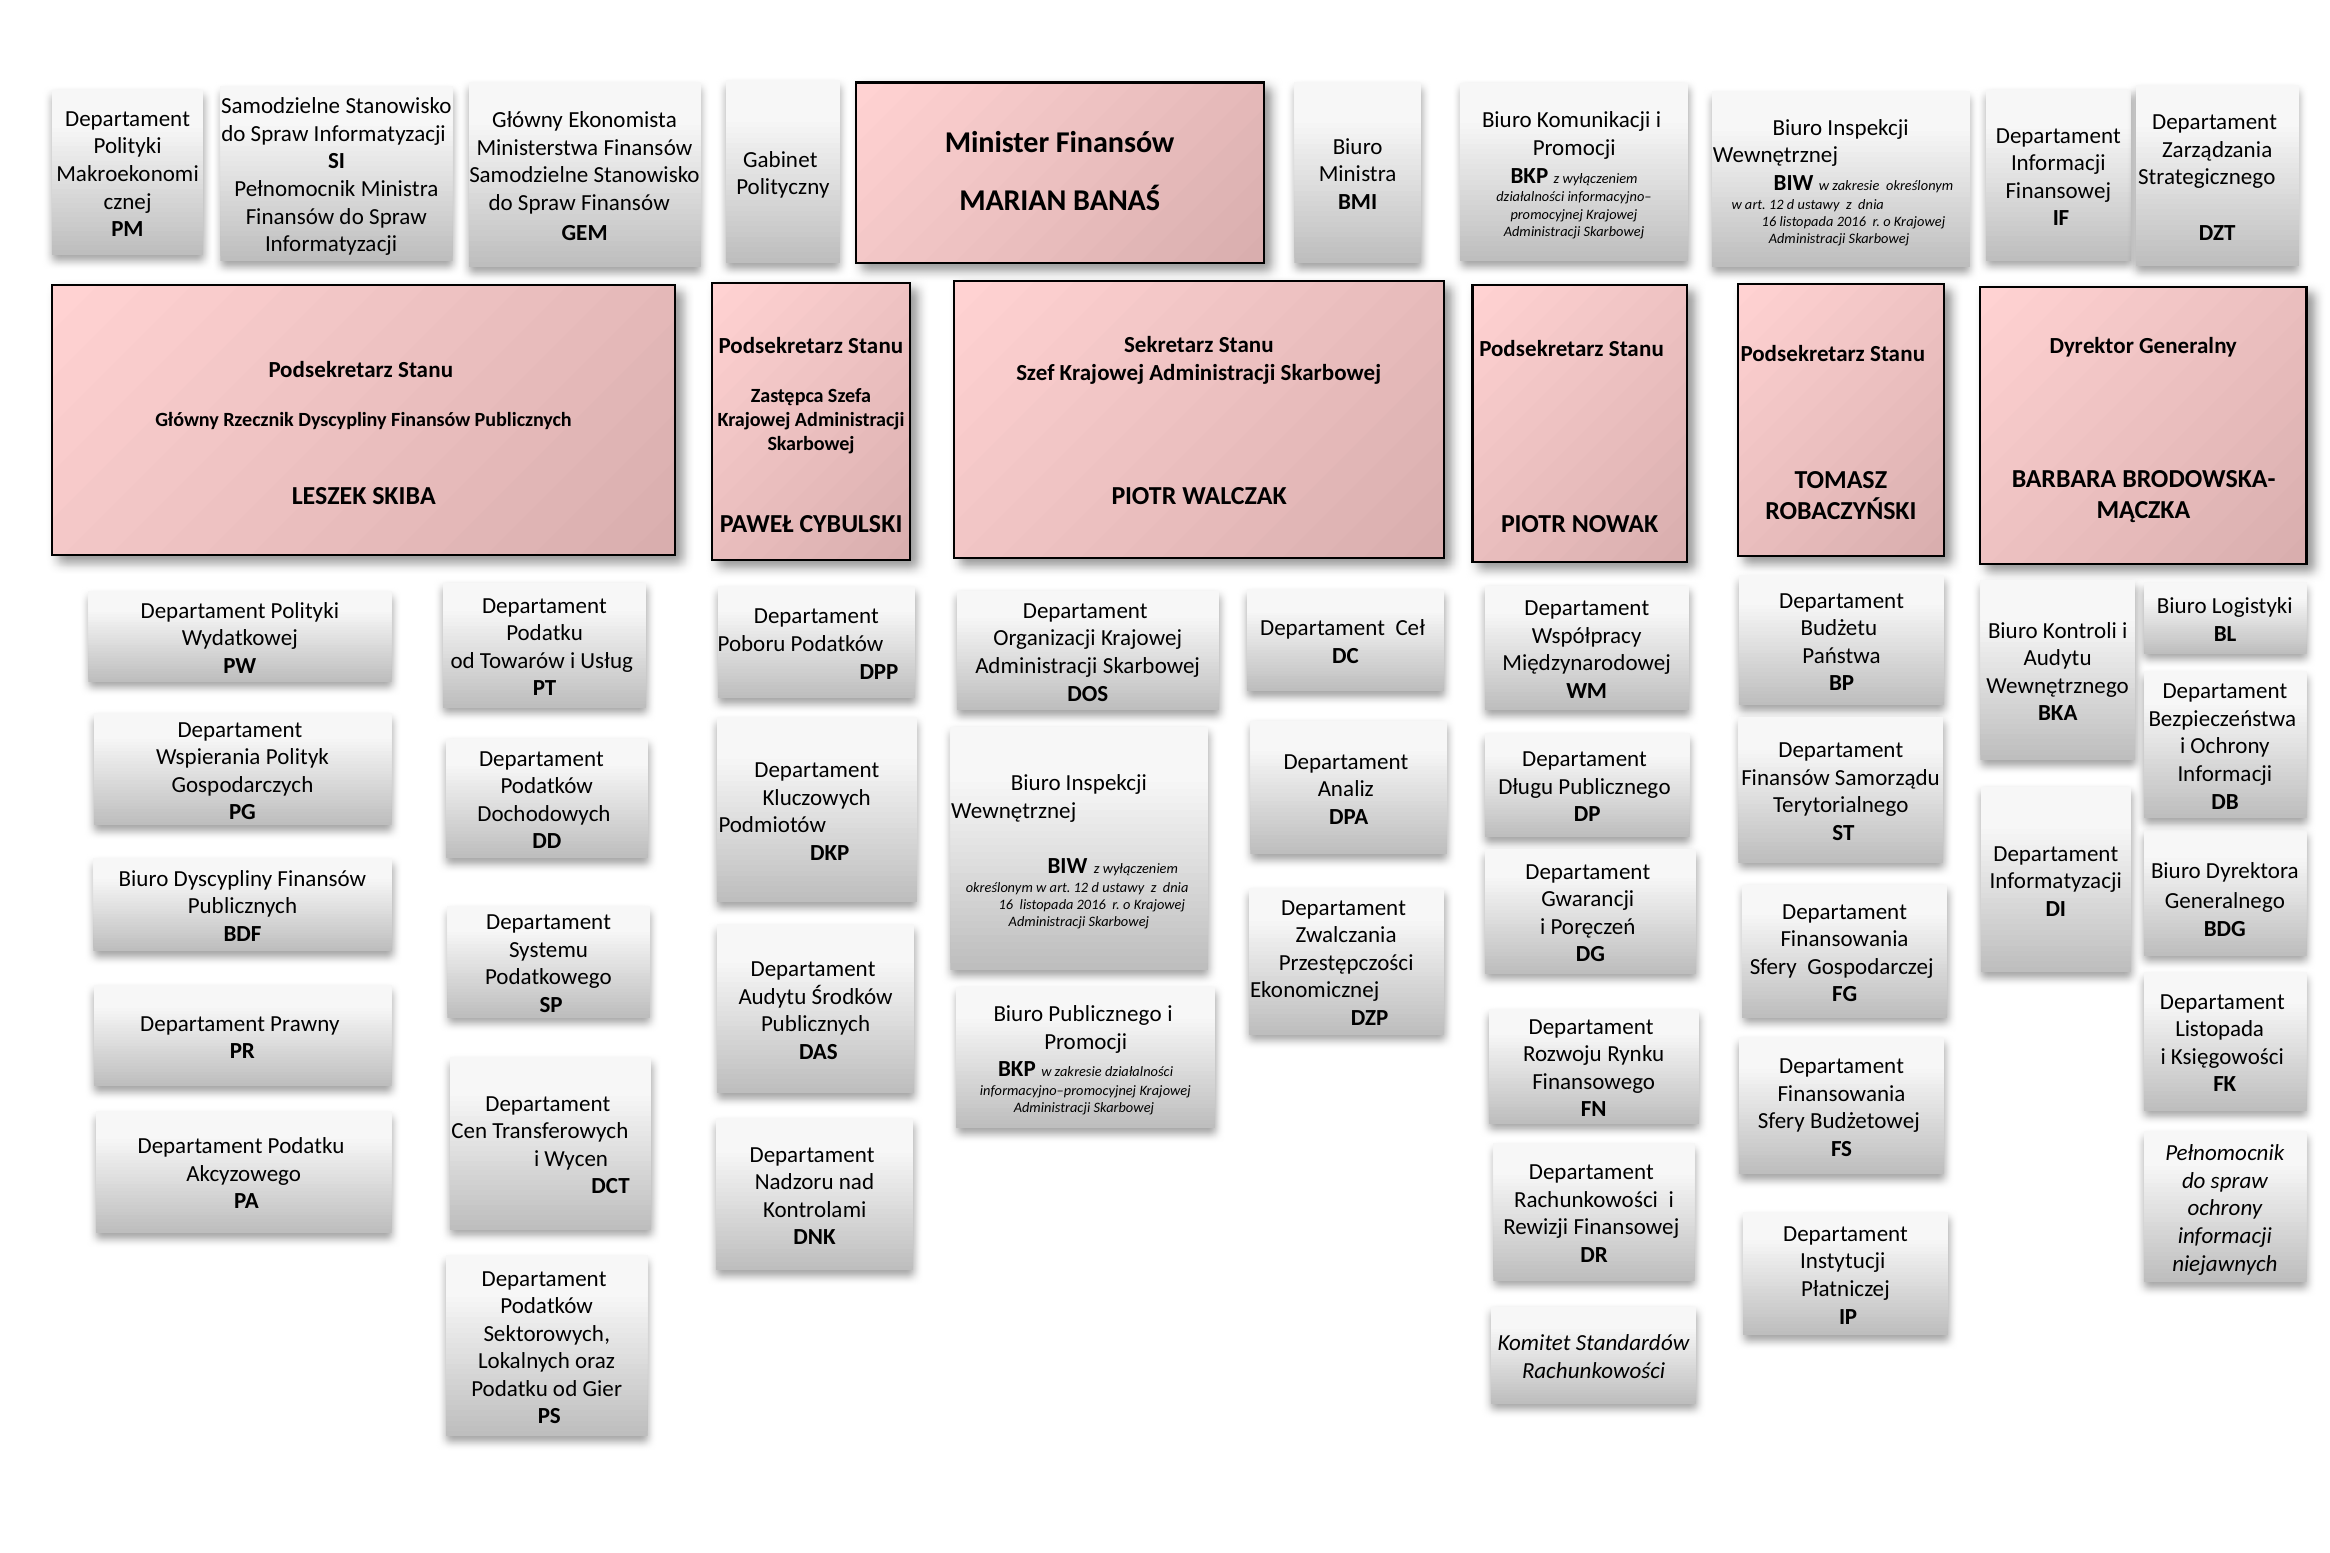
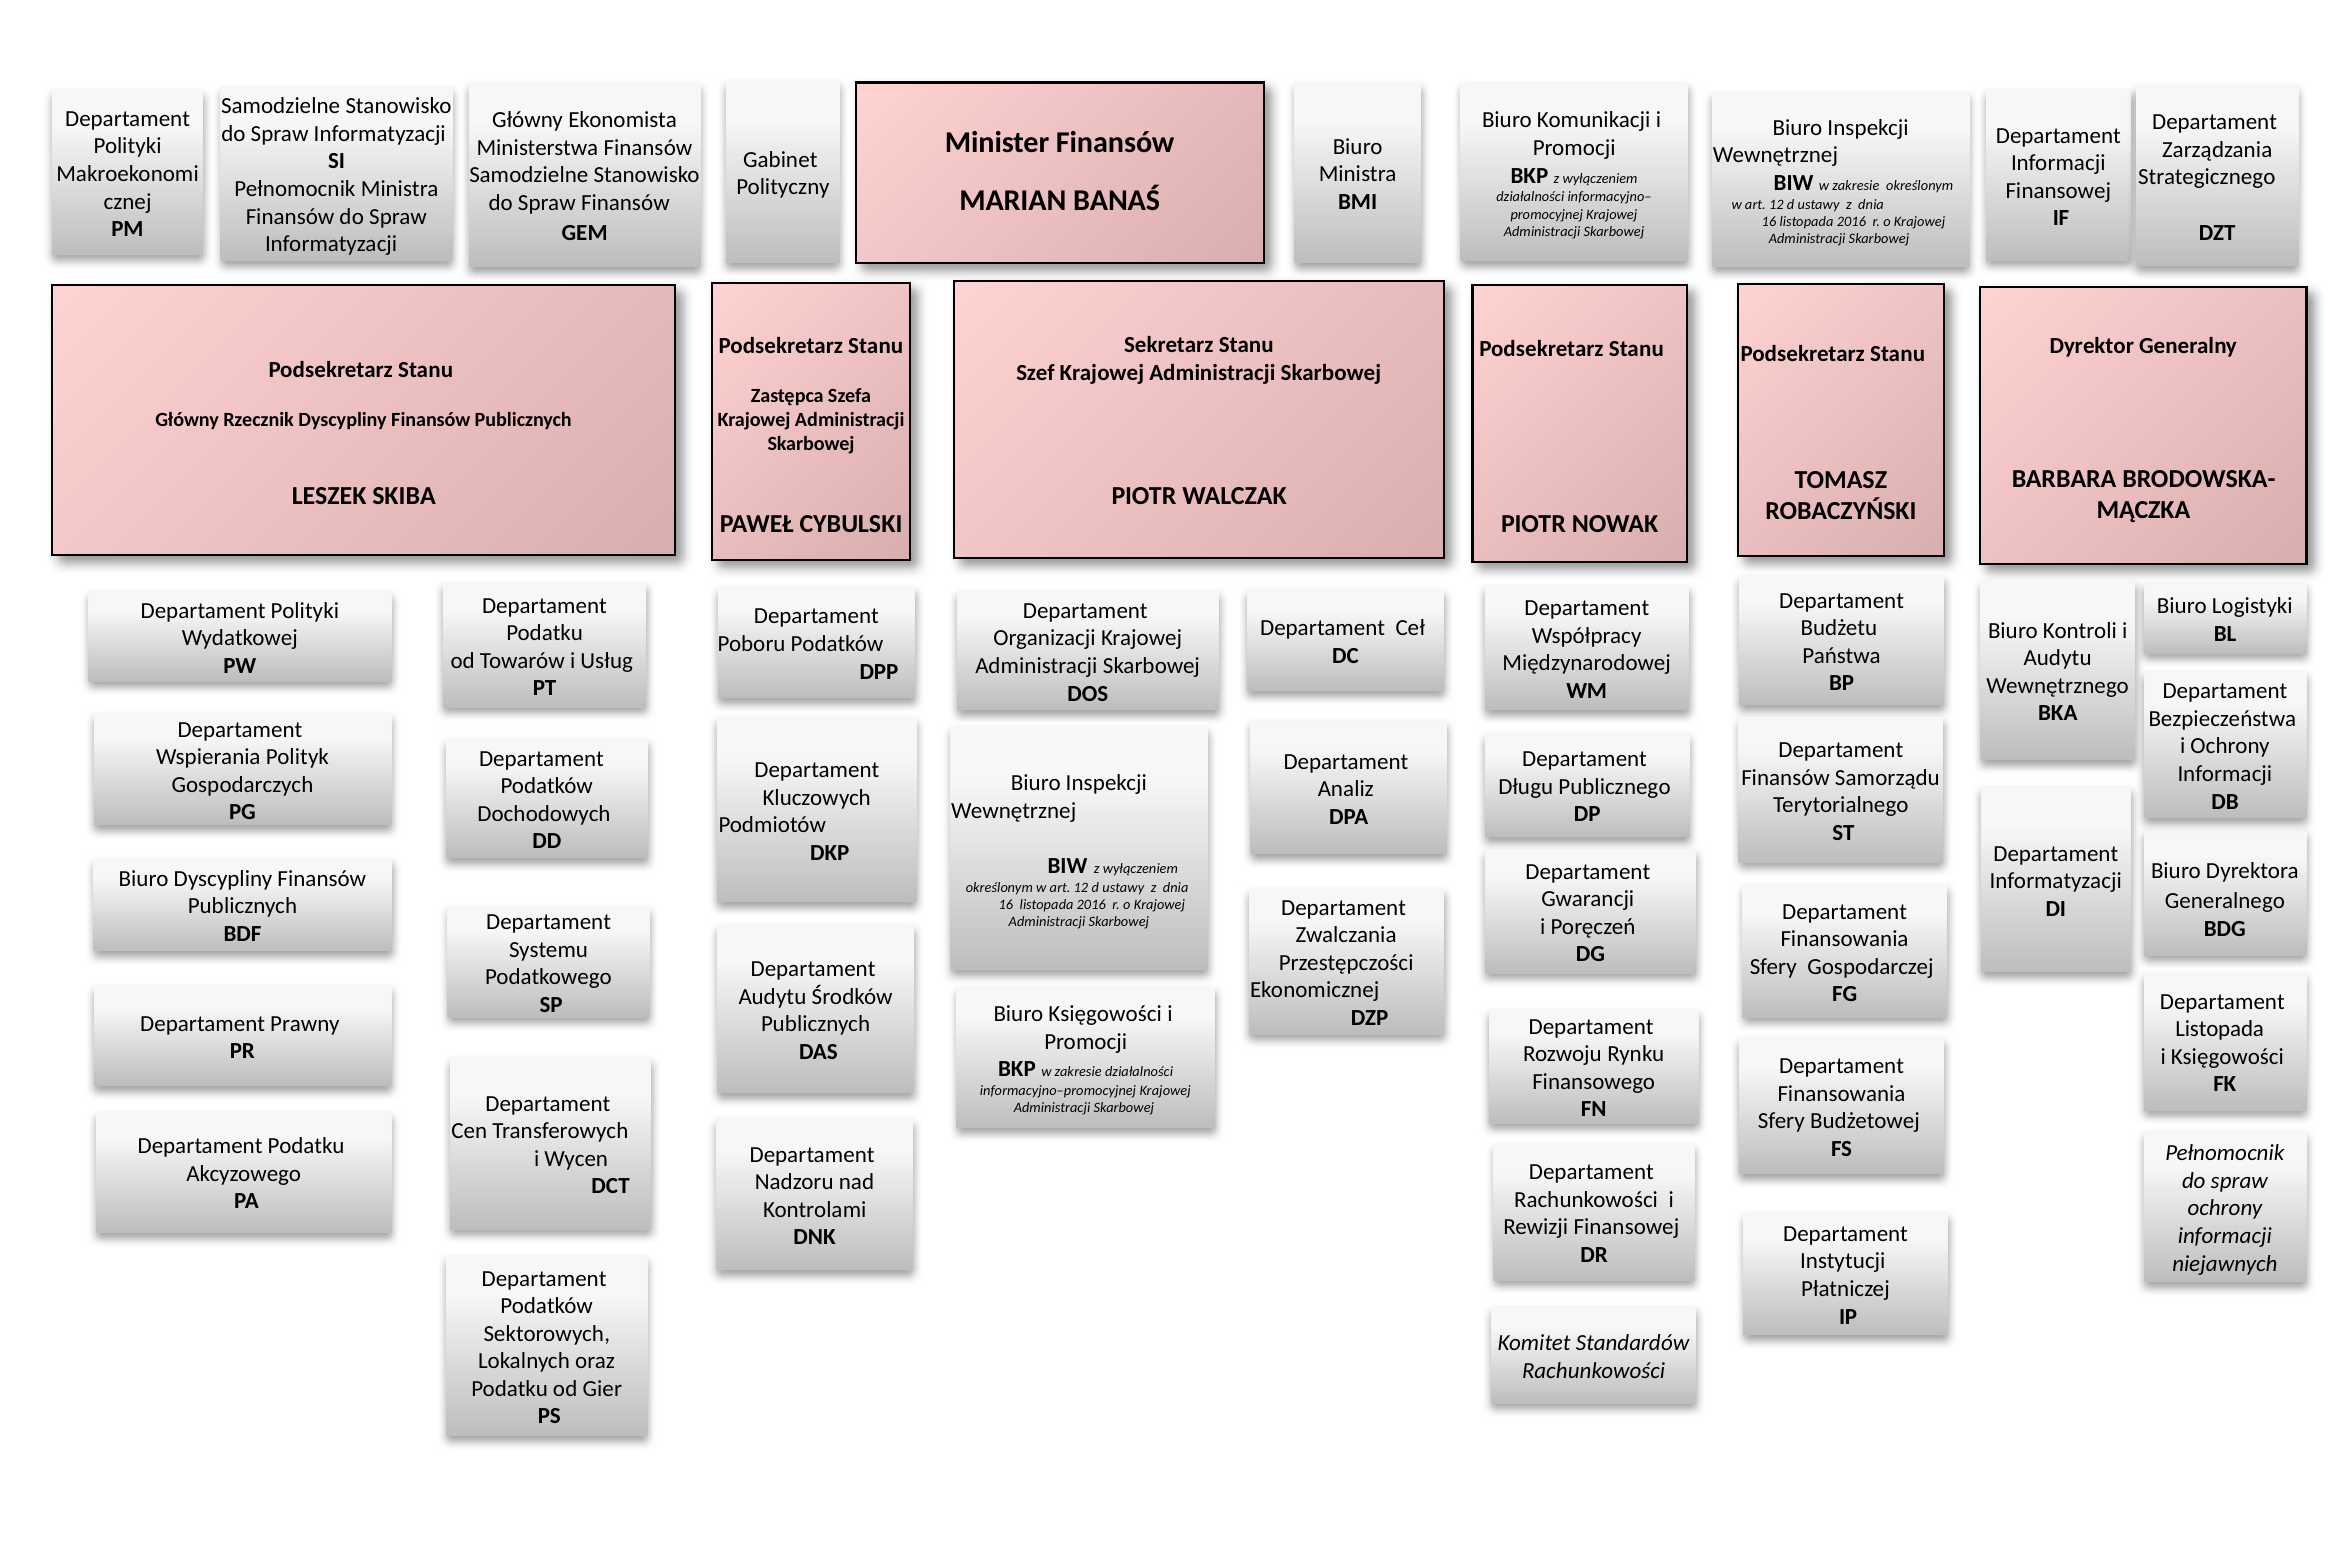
Biuro Publicznego: Publicznego -> Księgowości (1105, 1014)
